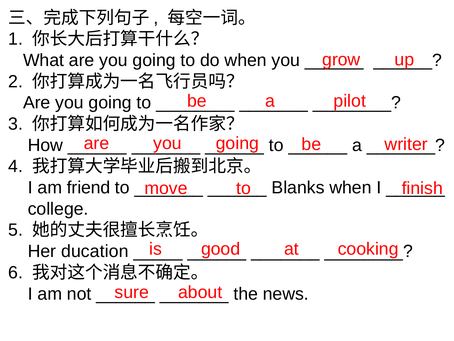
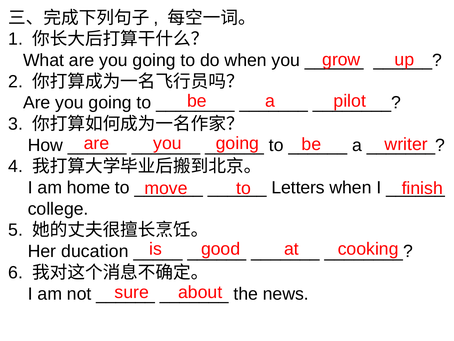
friend: friend -> home (89, 187)
Blanks: Blanks -> Letters (298, 187)
